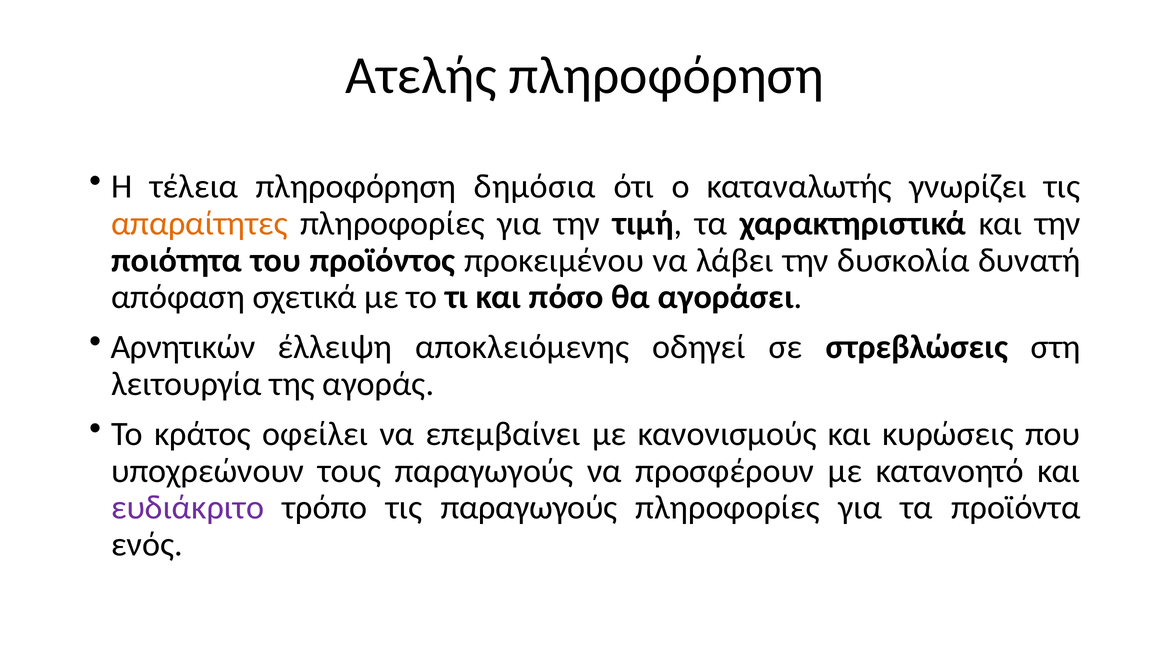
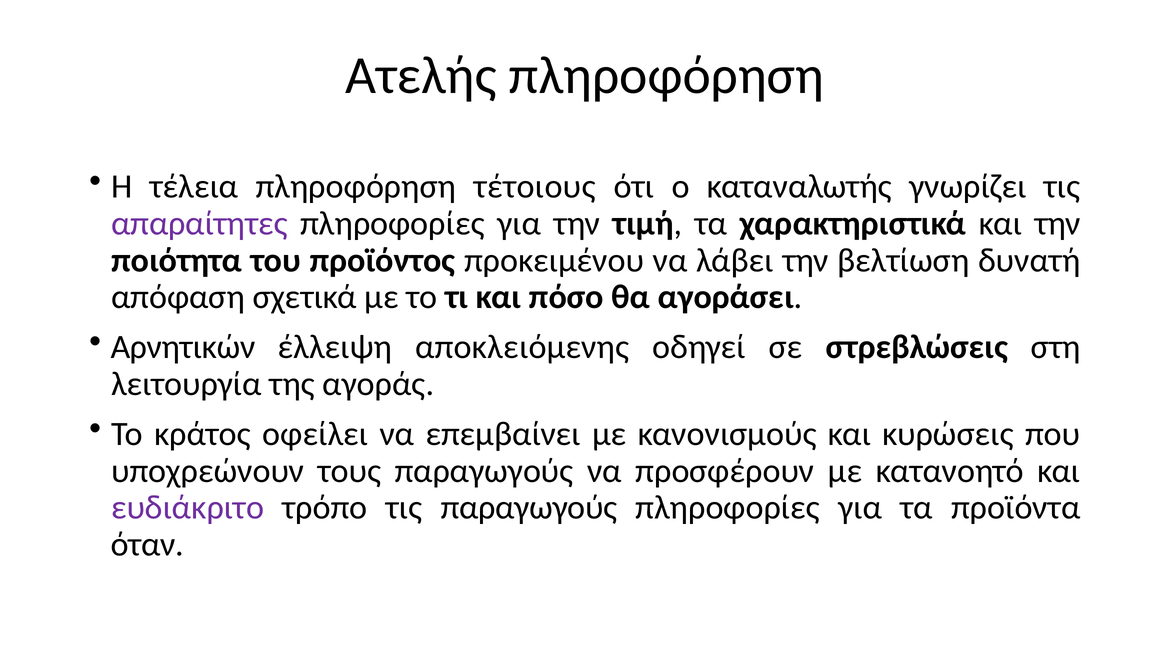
δημόσια: δημόσια -> τέτοιους (535, 187)
απαραίτητες colour: orange -> purple (199, 223)
δυσκολία: δυσκολία -> βελτίωση (903, 260)
ενός: ενός -> όταν (147, 545)
